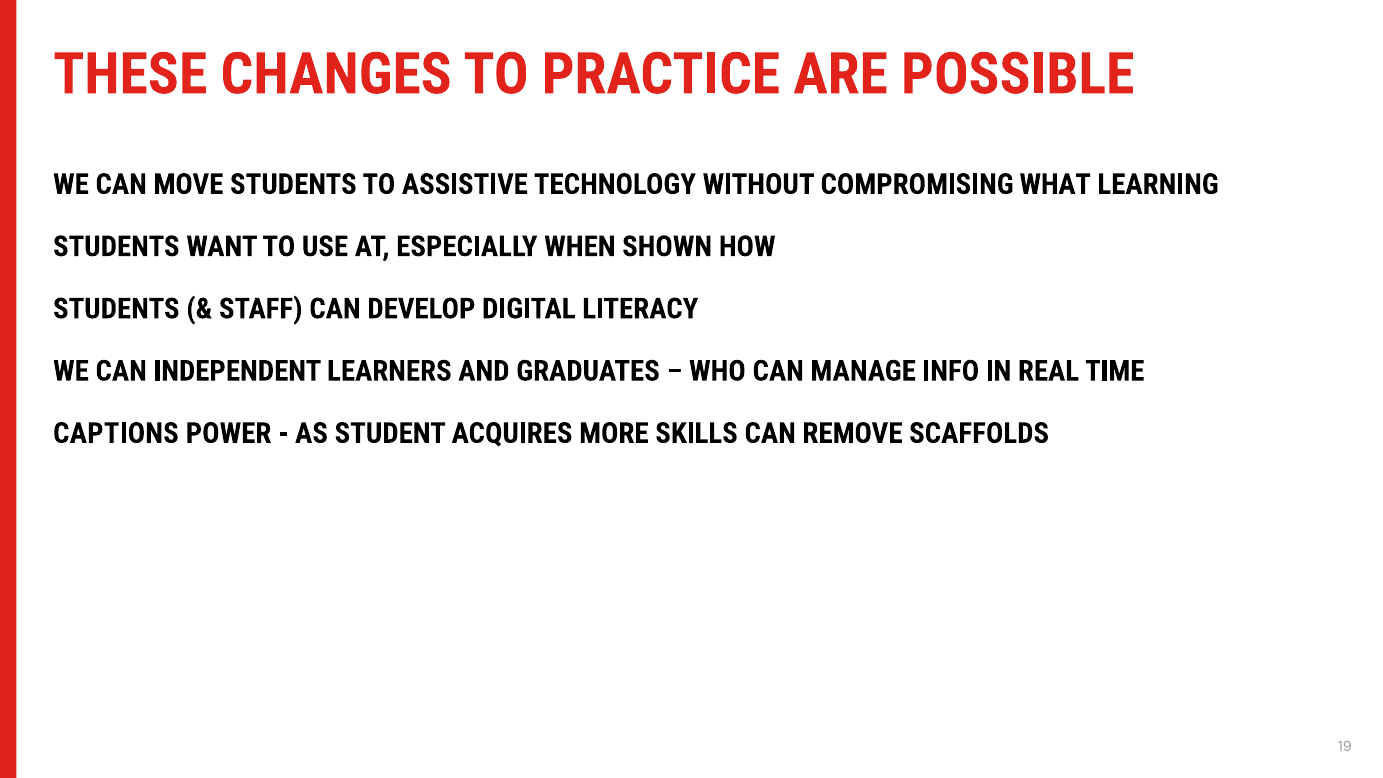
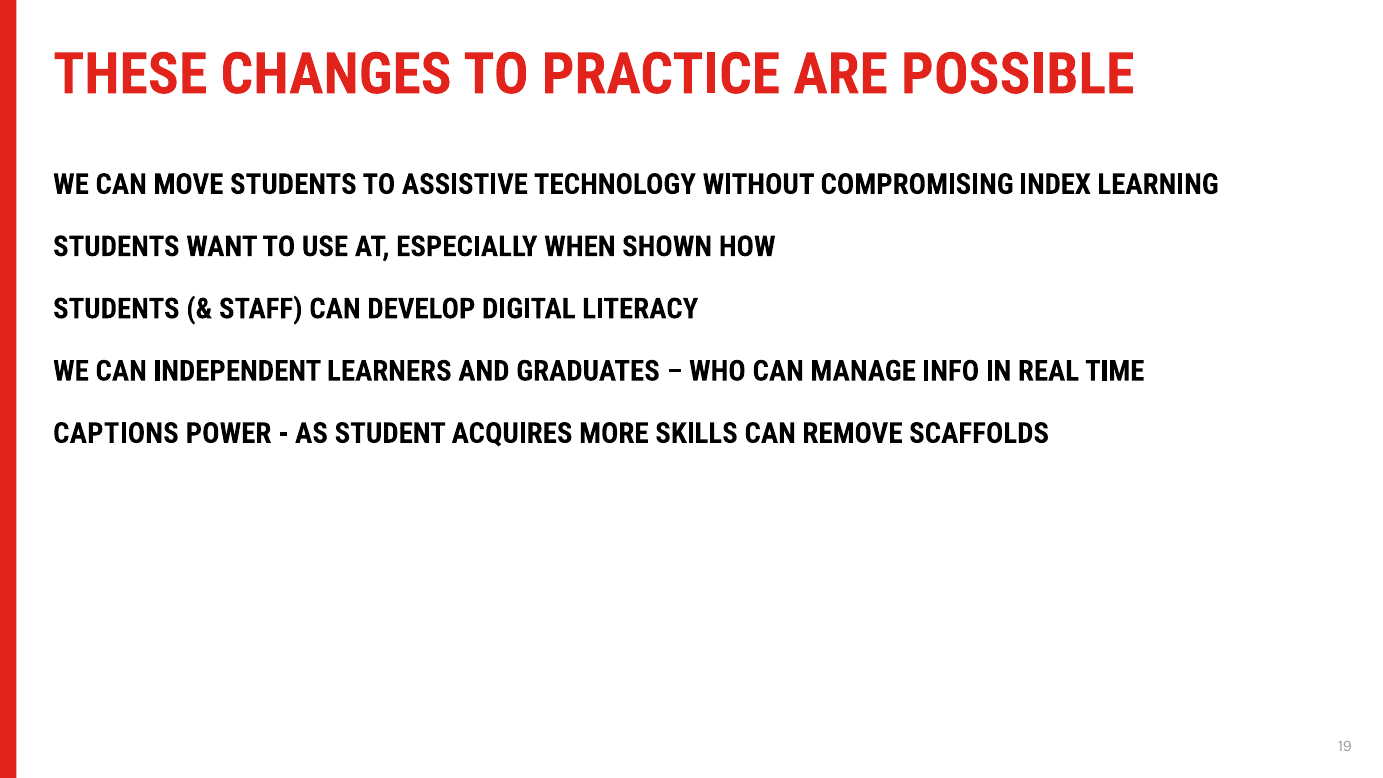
WHAT: WHAT -> INDEX (1055, 184)
